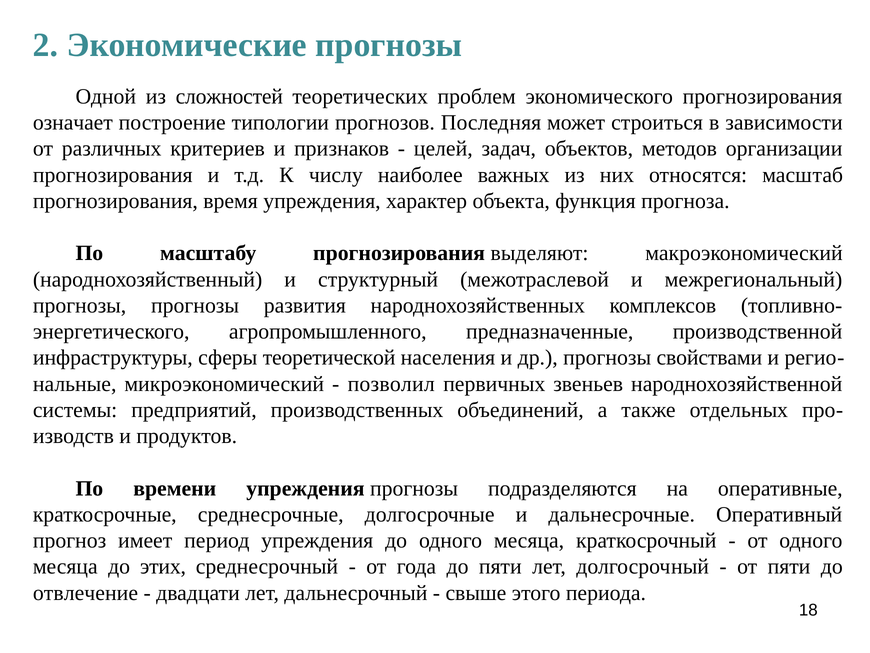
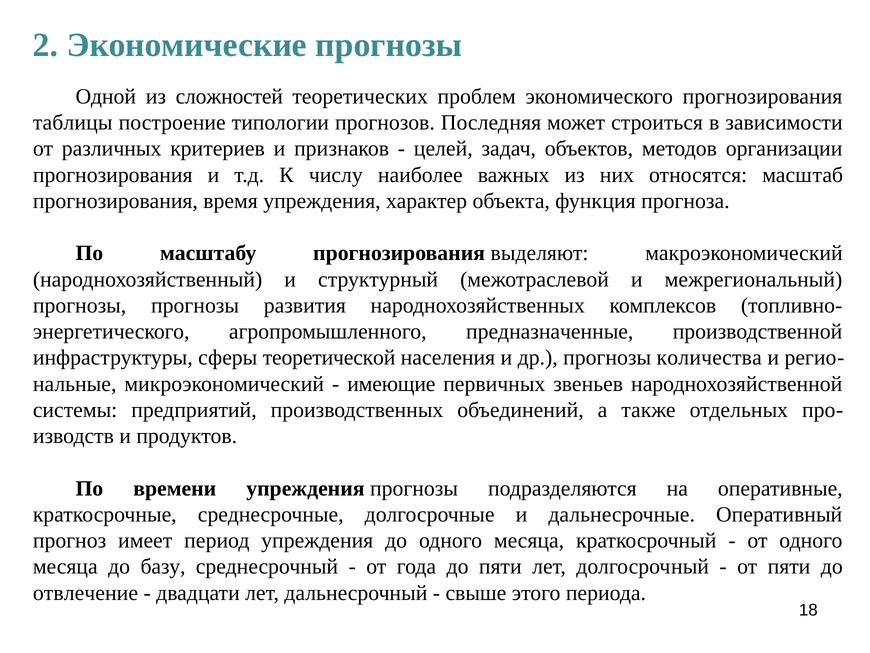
означает: означает -> таблицы (73, 123)
свойствами: свойствами -> количества (709, 357)
позволил: позволил -> имеющие (391, 384)
этих: этих -> базу (163, 566)
